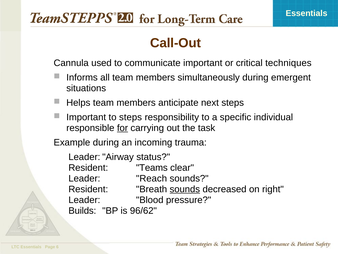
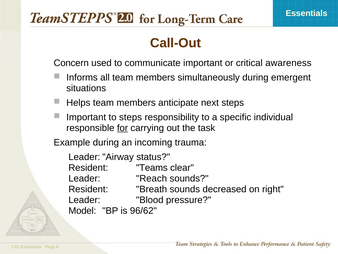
Cannula: Cannula -> Concern (71, 63)
techniques: techniques -> awareness (288, 63)
sounds underline: present -> none (185, 189)
Builds: Builds -> Model (82, 210)
